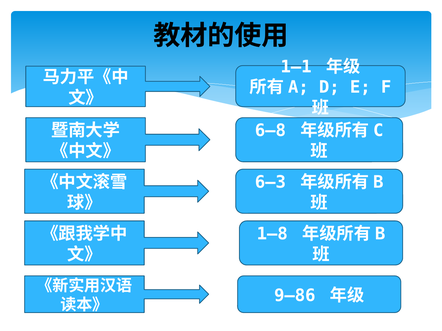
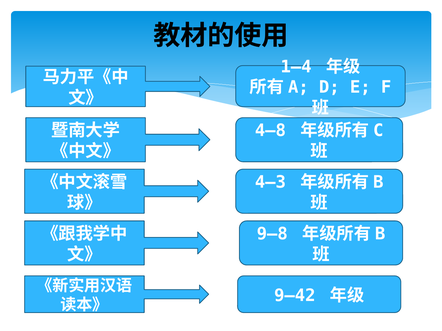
1–1: 1–1 -> 1–4 (296, 67)
6–8: 6–8 -> 4–8 (270, 131)
6–3: 6–3 -> 4–3 (270, 182)
1–8: 1–8 -> 9–8 (272, 234)
9–86: 9–86 -> 9–42 (295, 296)
